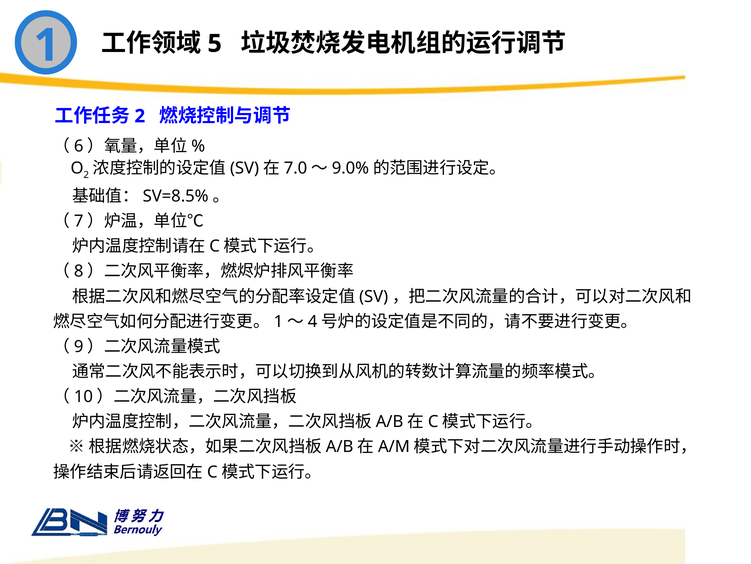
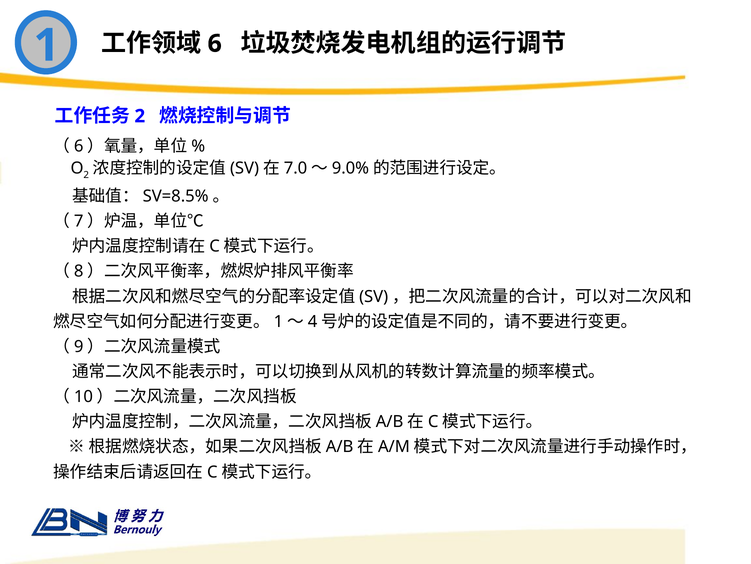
5: 5 -> 6 (215, 44)
